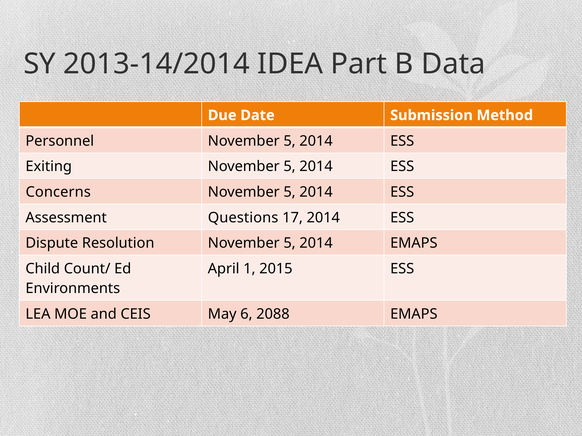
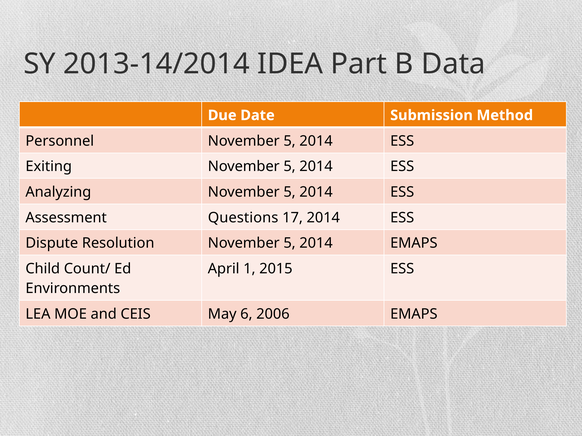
Concerns: Concerns -> Analyzing (58, 192)
2088: 2088 -> 2006 (273, 314)
